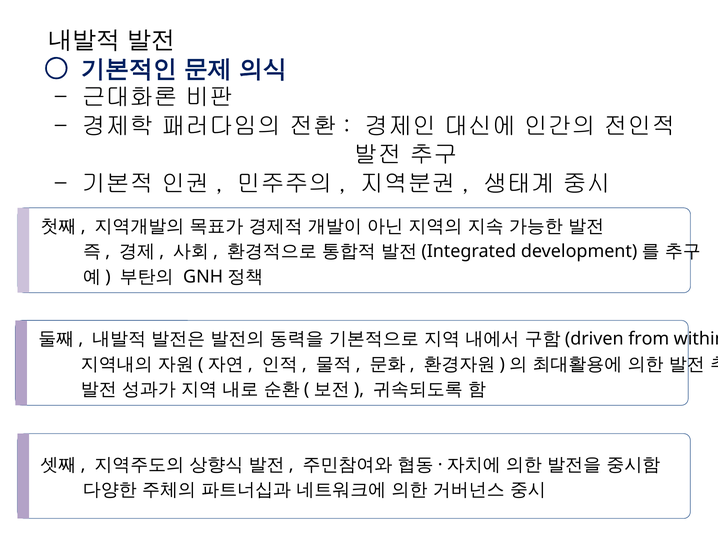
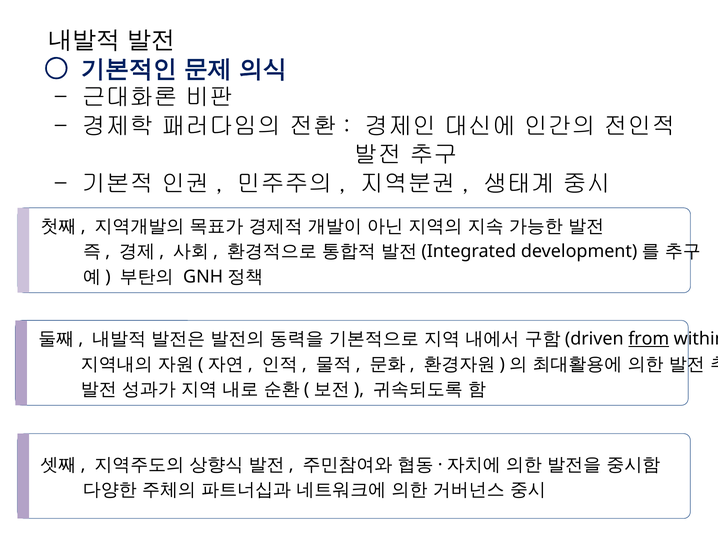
from underline: none -> present (649, 339)
